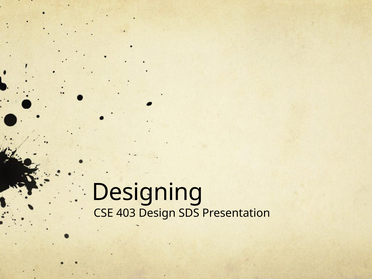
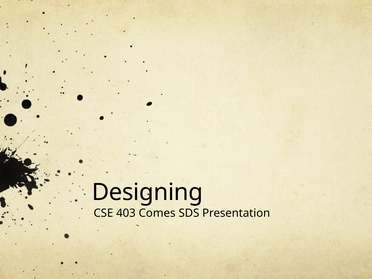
Design: Design -> Comes (157, 213)
